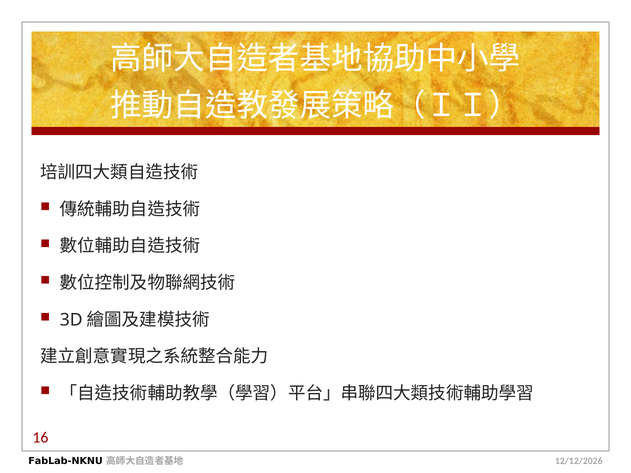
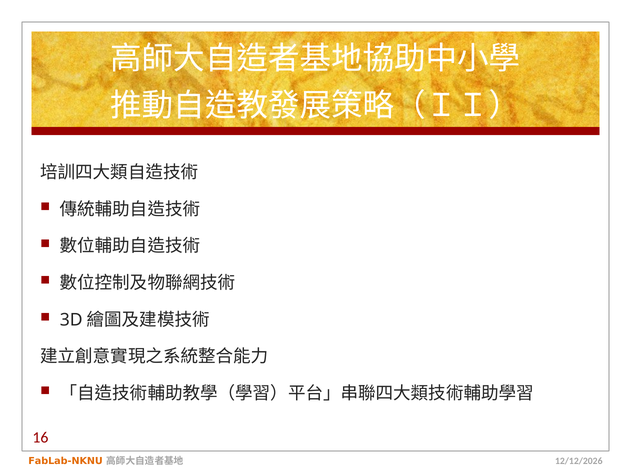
FabLab-NKNU colour: black -> orange (66, 461)
